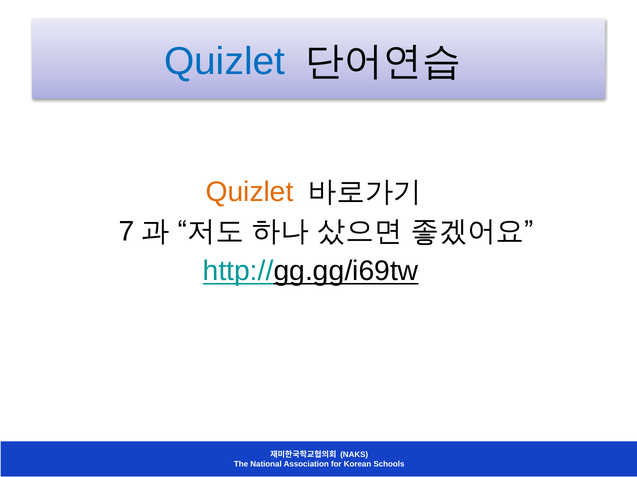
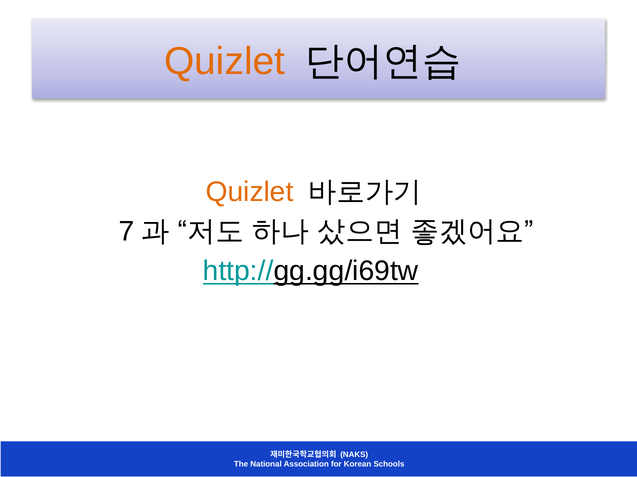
Quizlet colour: blue -> orange (225, 62)
